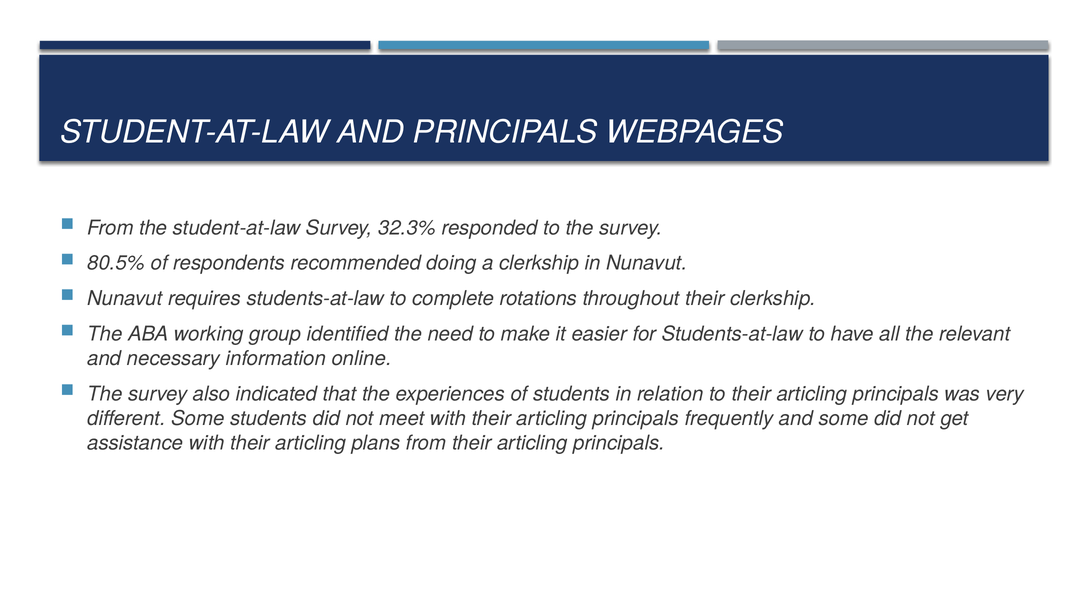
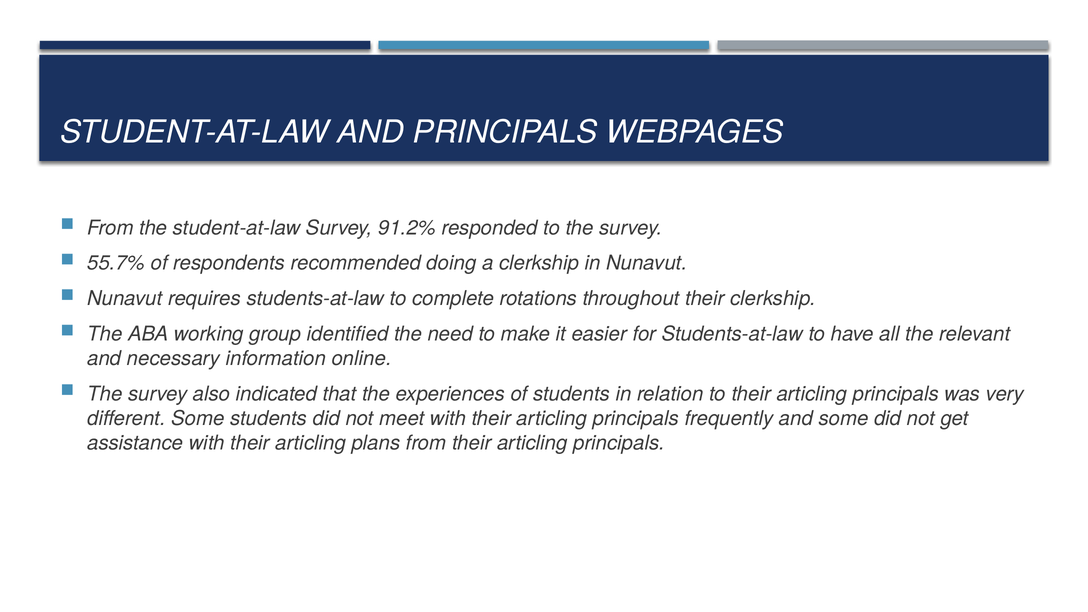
32.3%: 32.3% -> 91.2% (407, 228)
80.5%: 80.5% -> 55.7% (116, 263)
